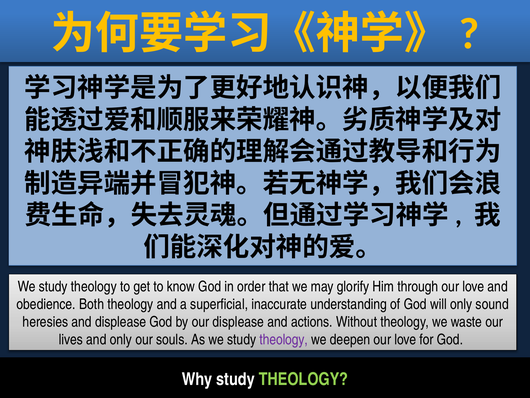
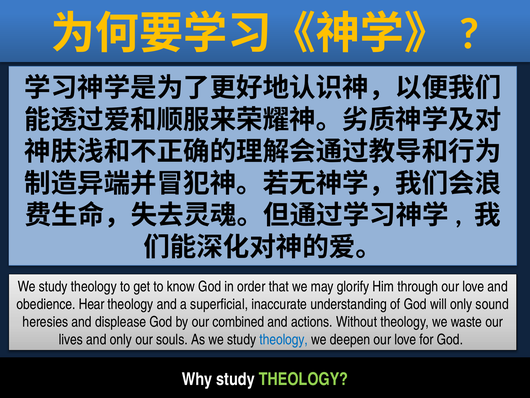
Both: Both -> Hear (92, 304)
our displease: displease -> combined (238, 322)
theology colour: purple -> blue (284, 339)
